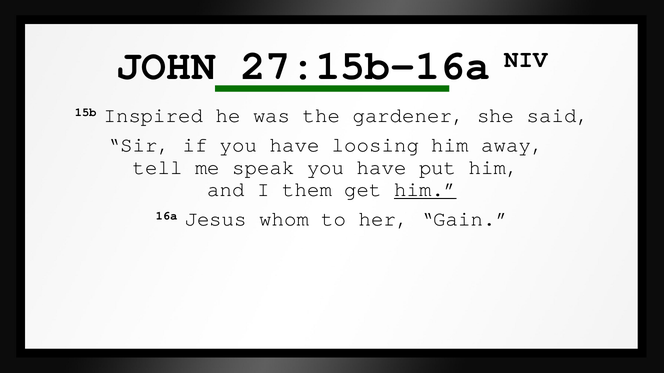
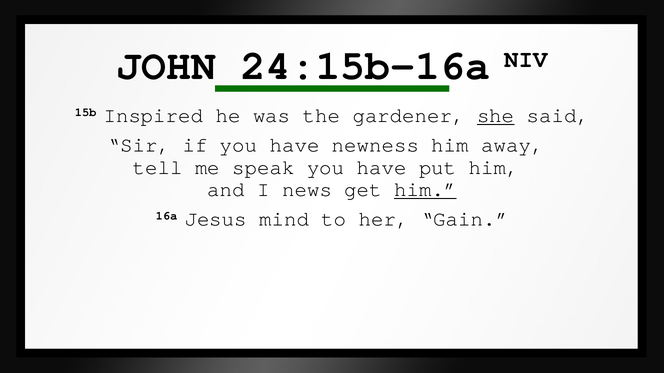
27:15b-16a: 27:15b-16a -> 24:15b-16a (365, 66)
she underline: none -> present (496, 116)
loosing: loosing -> newness (375, 145)
them: them -> news (307, 190)
whom: whom -> mind (284, 219)
